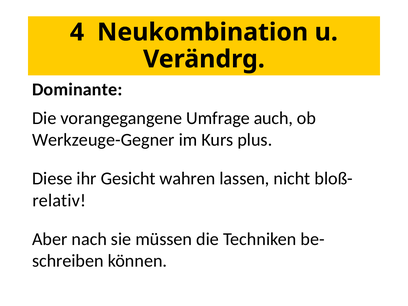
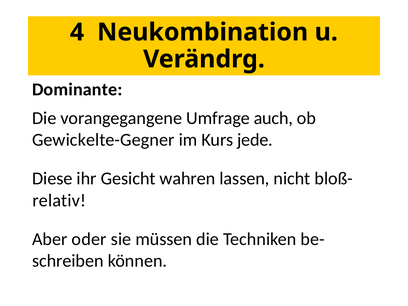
Werkzeuge-Gegner: Werkzeuge-Gegner -> Gewickelte-Gegner (103, 140)
plus: plus -> jede (255, 140)
nach: nach -> oder (89, 239)
